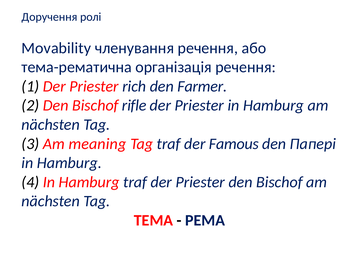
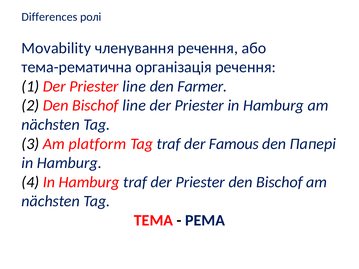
Доручення: Доручення -> Differences (49, 17)
Priester rich: rich -> line (134, 86)
Bischof rifle: rifle -> line (134, 106)
meaning: meaning -> platform (97, 144)
